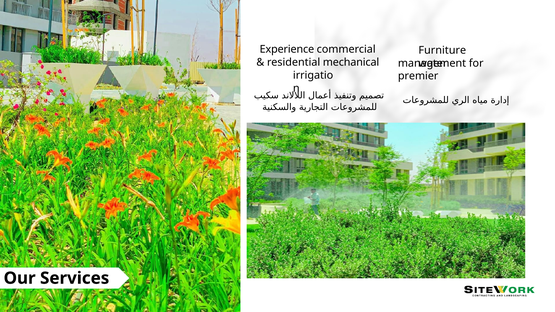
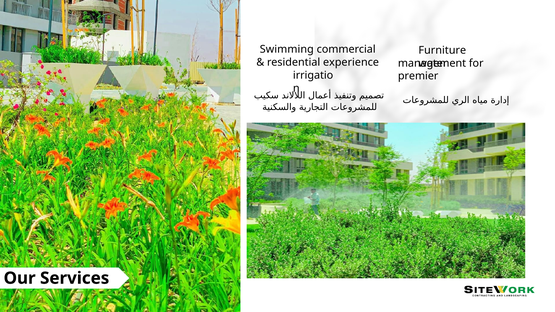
Experience: Experience -> Swimming (287, 49)
mechanical: mechanical -> experience (351, 62)
